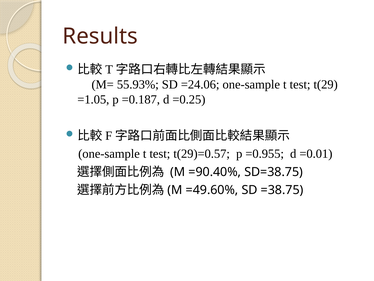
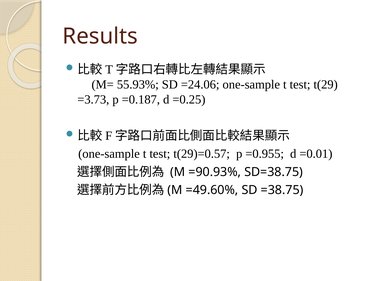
=1.05: =1.05 -> =3.73 (93, 99)
=90.40%: =90.40% -> =90.93% (215, 172)
